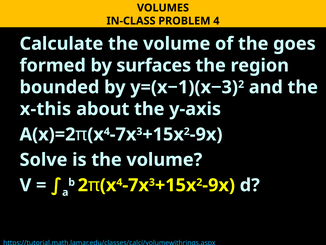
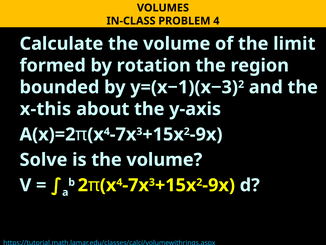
goes: goes -> limit (294, 44)
surfaces: surfaces -> rotation (154, 65)
